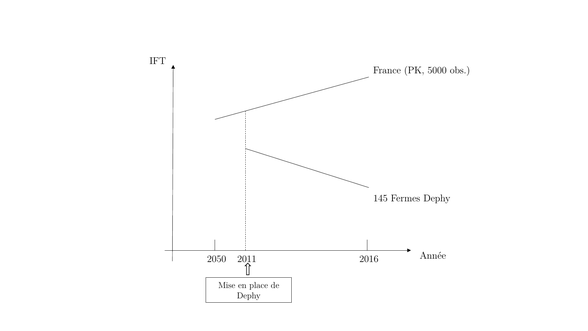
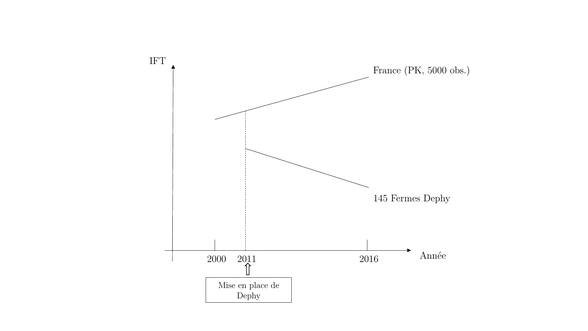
2050: 2050 -> 2000 (217, 259)
